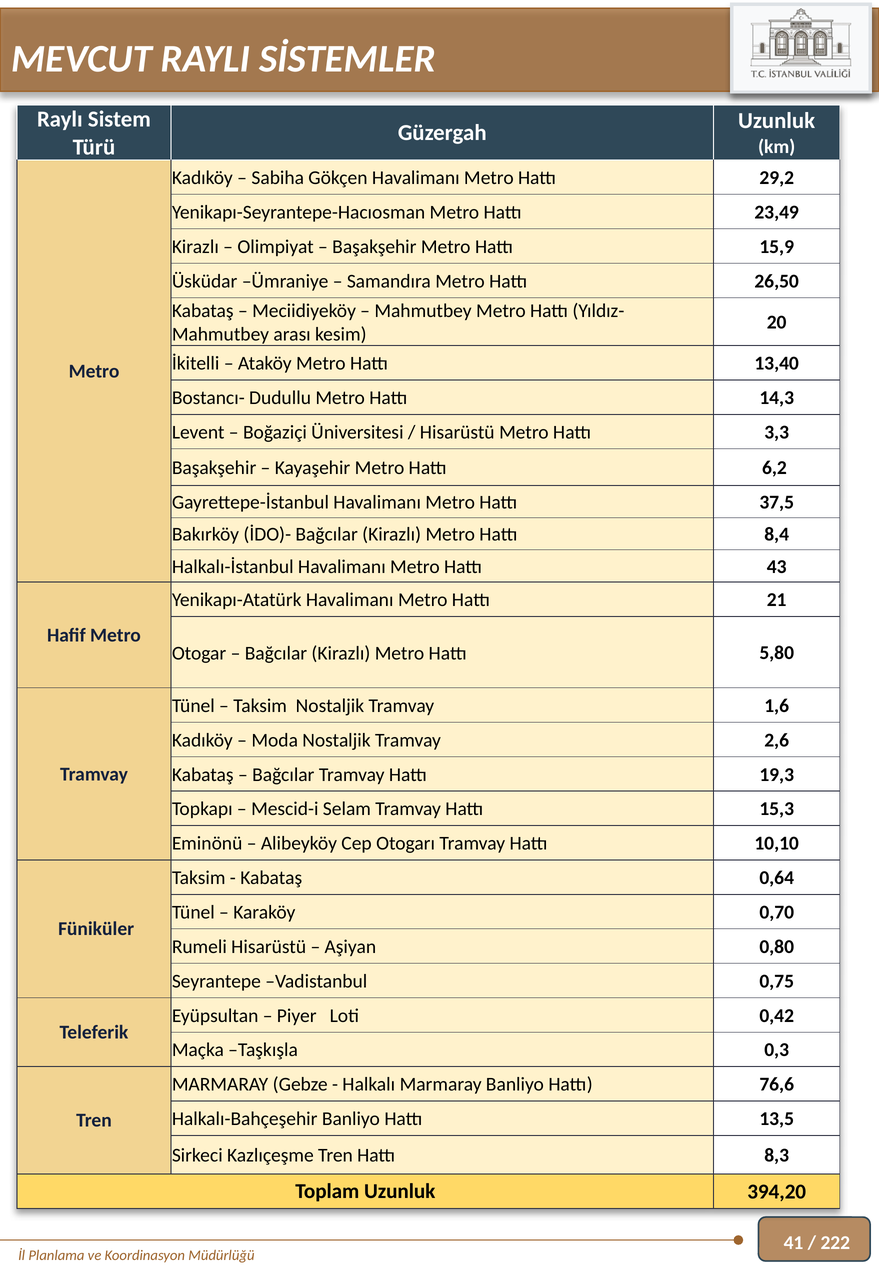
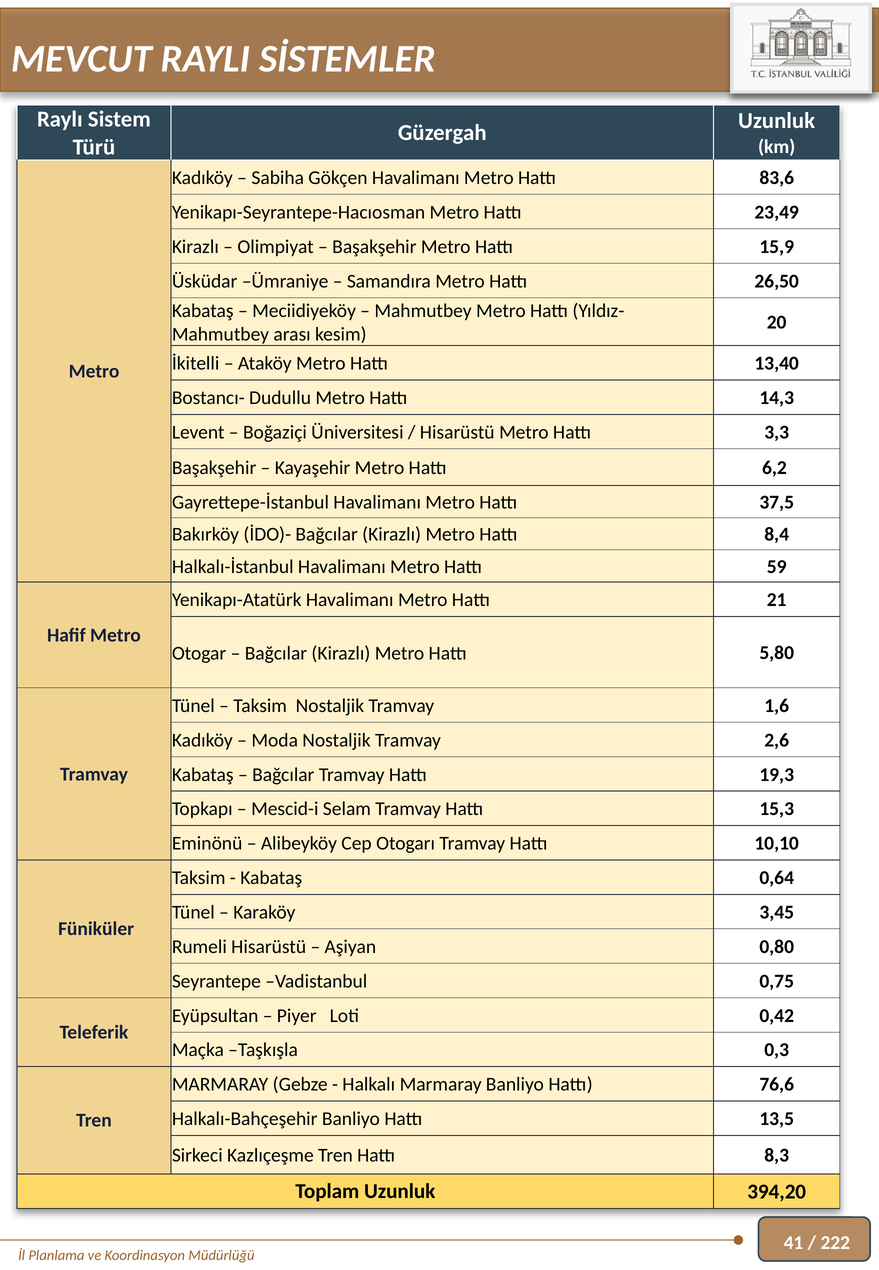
29,2: 29,2 -> 83,6 (777, 178)
43: 43 -> 59 (777, 567)
0,70: 0,70 -> 3,45 (777, 912)
